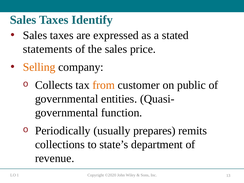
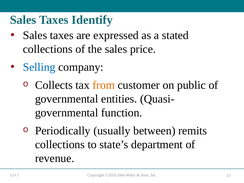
statements: statements -> collections (48, 49)
Selling colour: orange -> blue (39, 67)
prepares: prepares -> between (154, 131)
